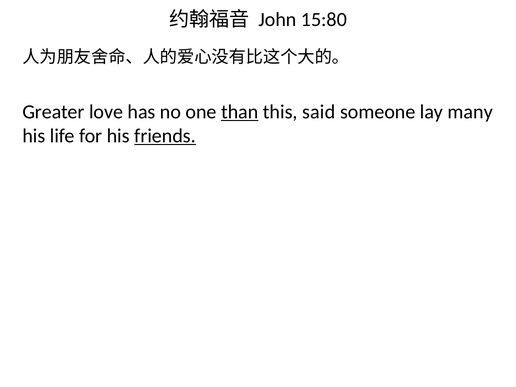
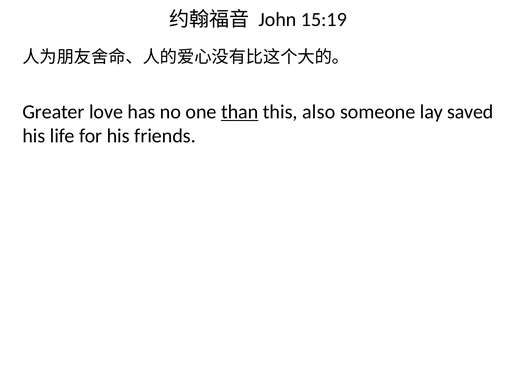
15:80: 15:80 -> 15:19 (324, 19)
said: said -> also (319, 112)
many: many -> saved (470, 112)
friends underline: present -> none (165, 136)
